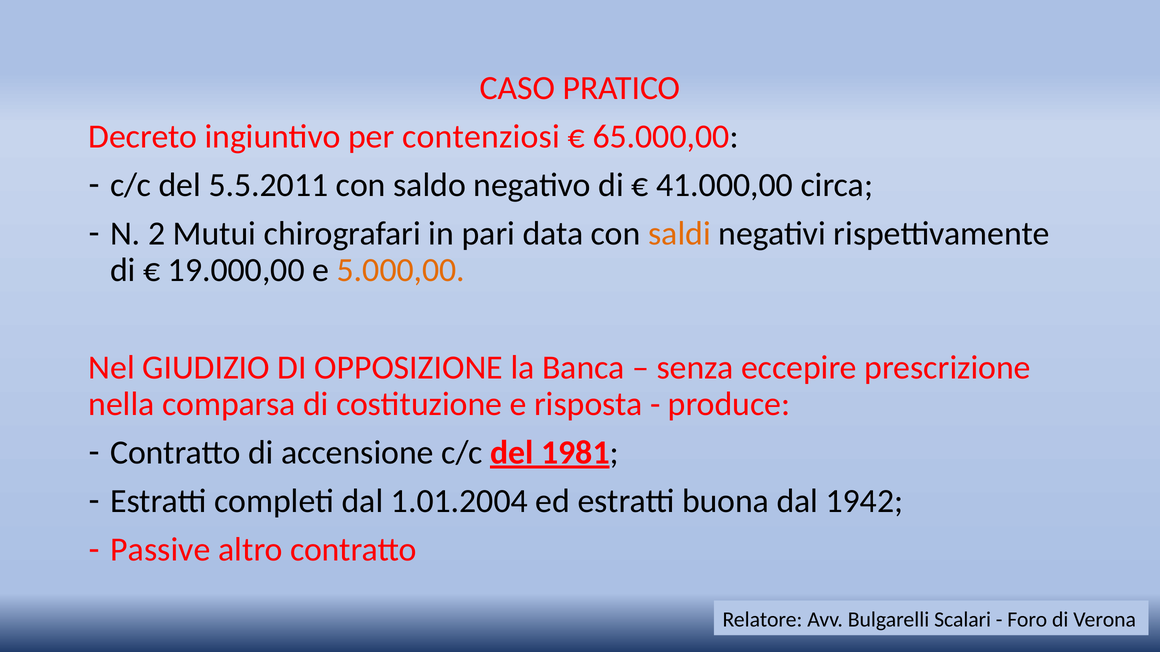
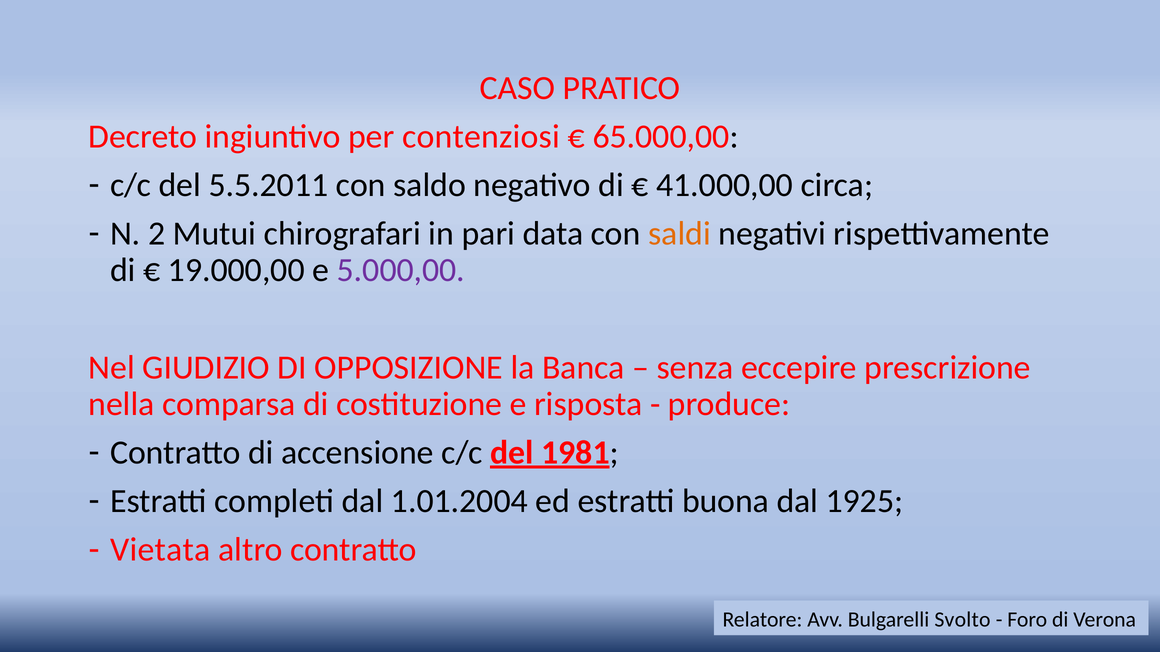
5.000,00 colour: orange -> purple (401, 270)
1942: 1942 -> 1925 (864, 501)
Passive: Passive -> Vietata (160, 550)
Scalari: Scalari -> Svolto (962, 620)
